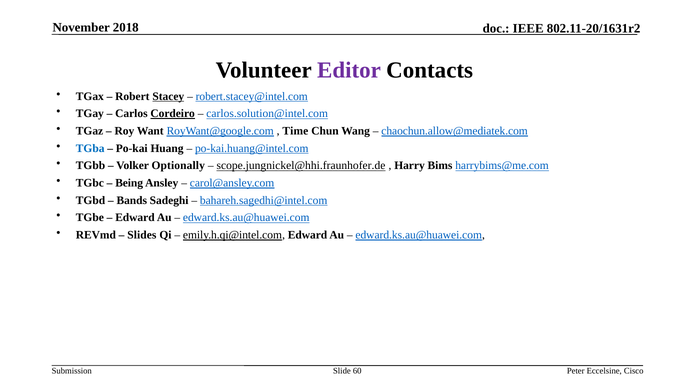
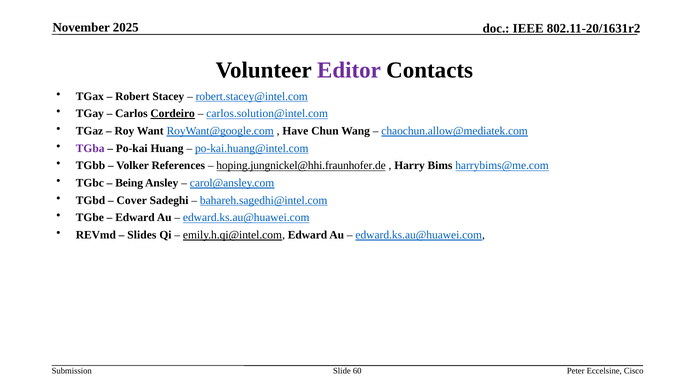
2018: 2018 -> 2025 (126, 27)
Stacey underline: present -> none (168, 96)
Time: Time -> Have (295, 131)
TGba colour: blue -> purple (90, 148)
Optionally: Optionally -> References (178, 166)
scope.jungnickel@hhi.fraunhofer.de: scope.jungnickel@hhi.fraunhofer.de -> hoping.jungnickel@hhi.fraunhofer.de (301, 166)
Bands: Bands -> Cover (132, 201)
